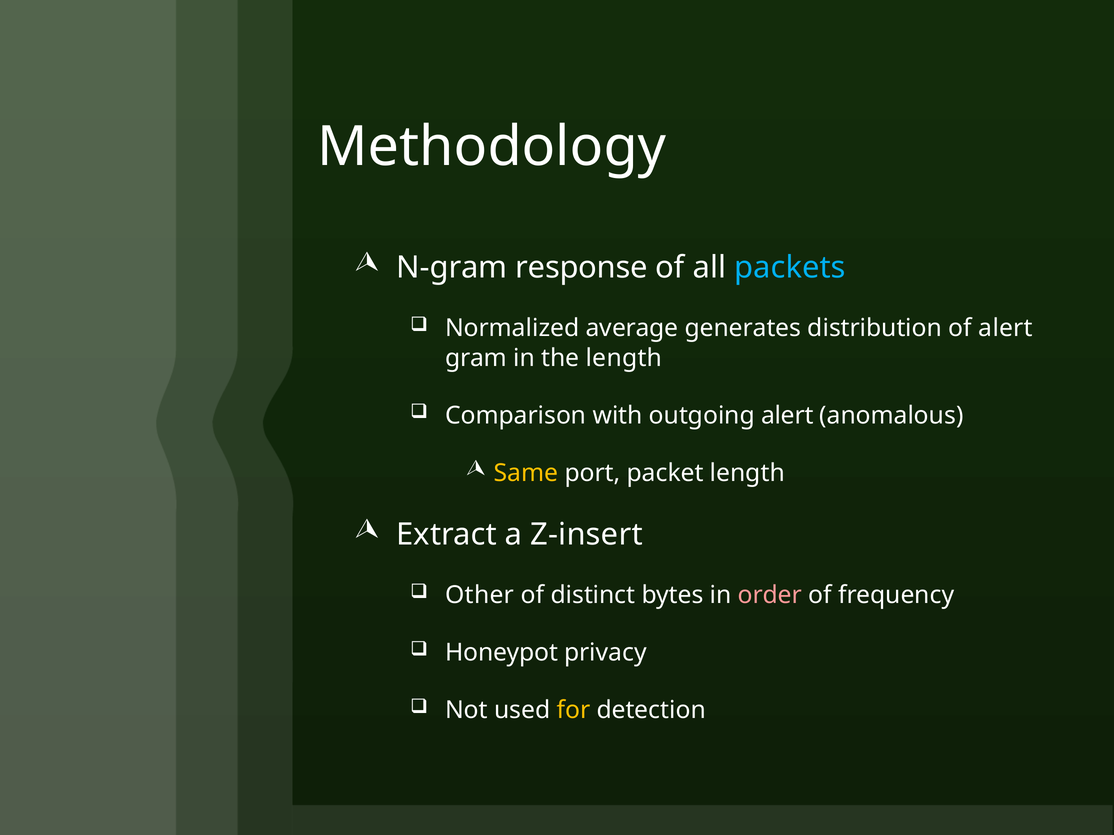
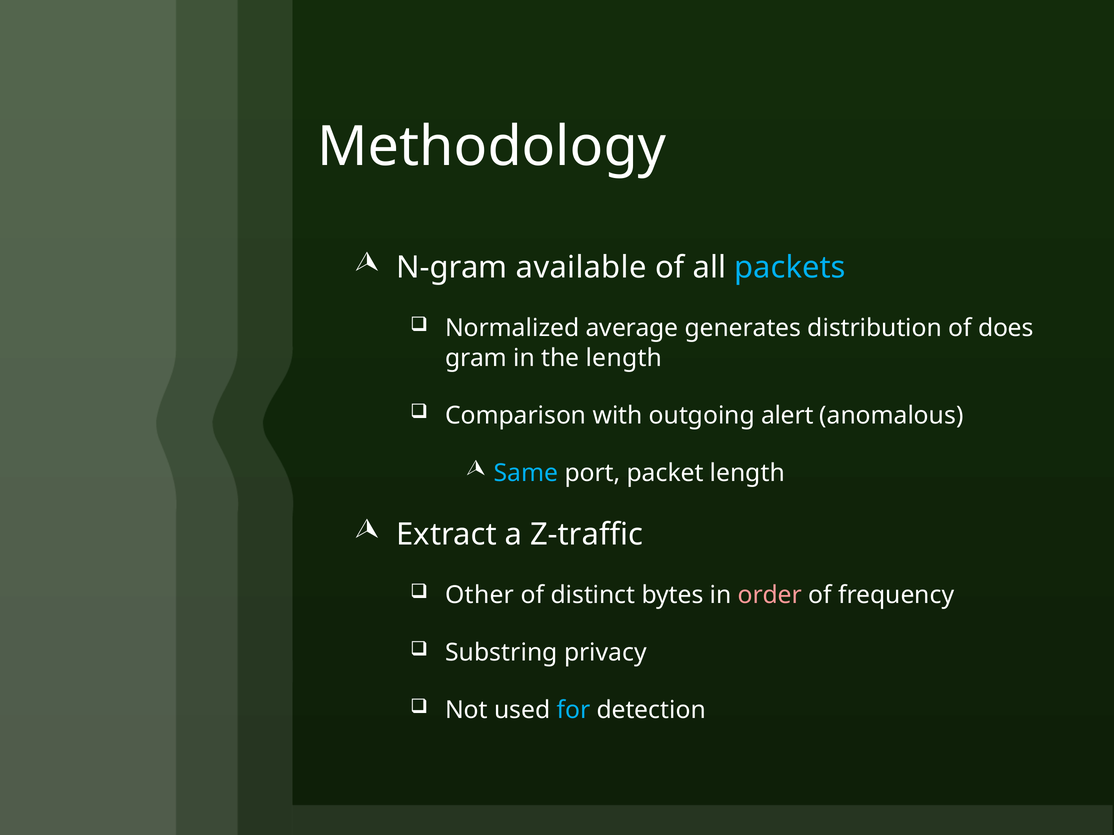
response: response -> available (581, 268)
of alert: alert -> does (1006, 328)
Same colour: yellow -> light blue (526, 473)
Z-insert: Z-insert -> Z-traffic (587, 535)
Honeypot: Honeypot -> Substring (501, 653)
for colour: yellow -> light blue (573, 711)
